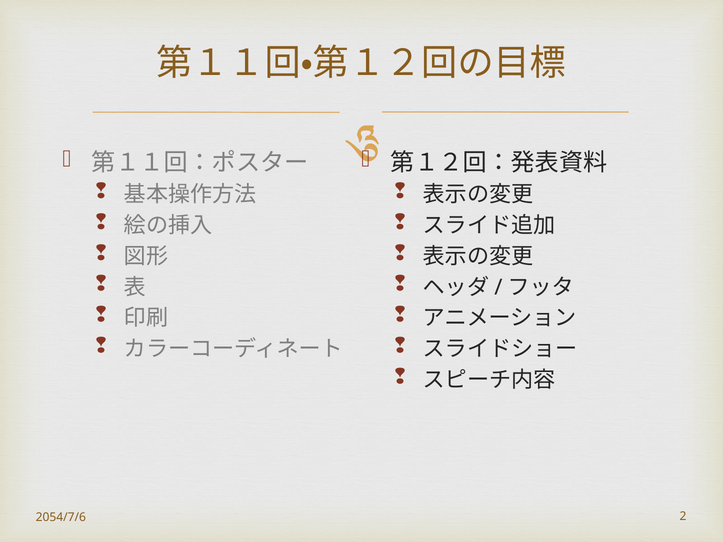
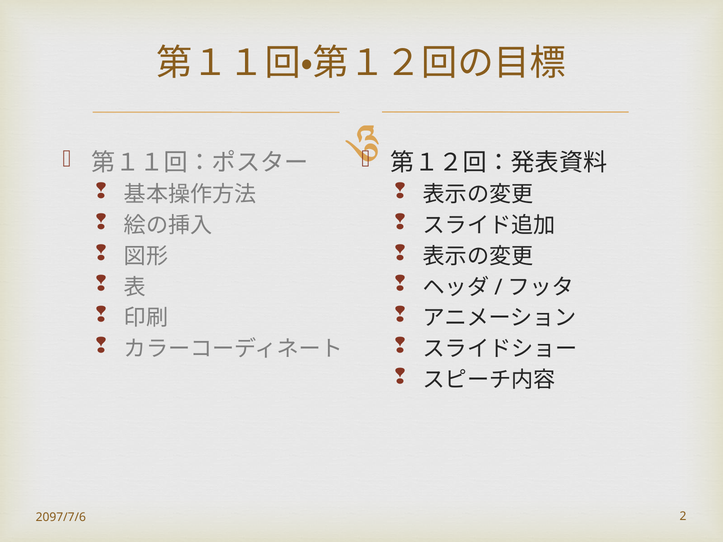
2054/7/6: 2054/7/6 -> 2097/7/6 (61, 517)
